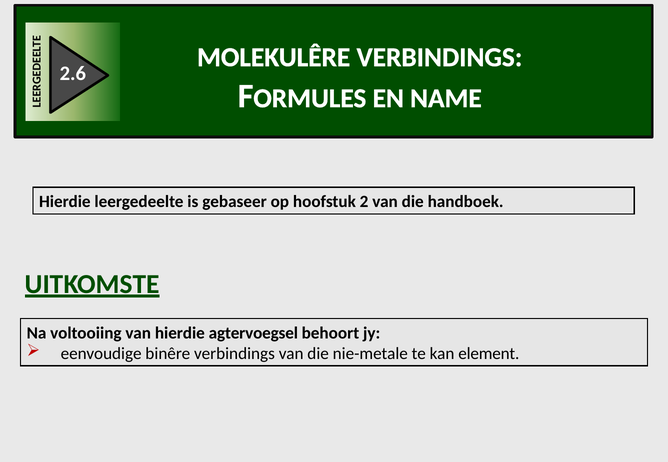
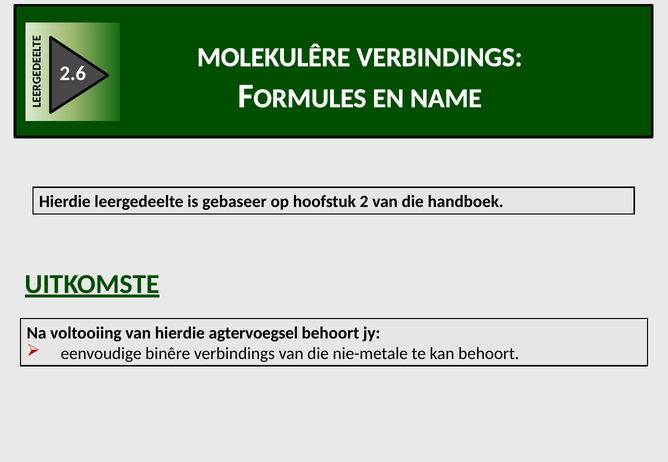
kan element: element -> behoort (489, 354)
